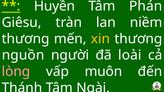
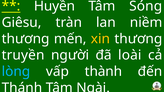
Phán: Phán -> Sóng (146, 6)
nguồn: nguồn -> truyền (23, 55)
lòng colour: pink -> light blue (16, 72)
muôn: muôn -> thành (103, 72)
